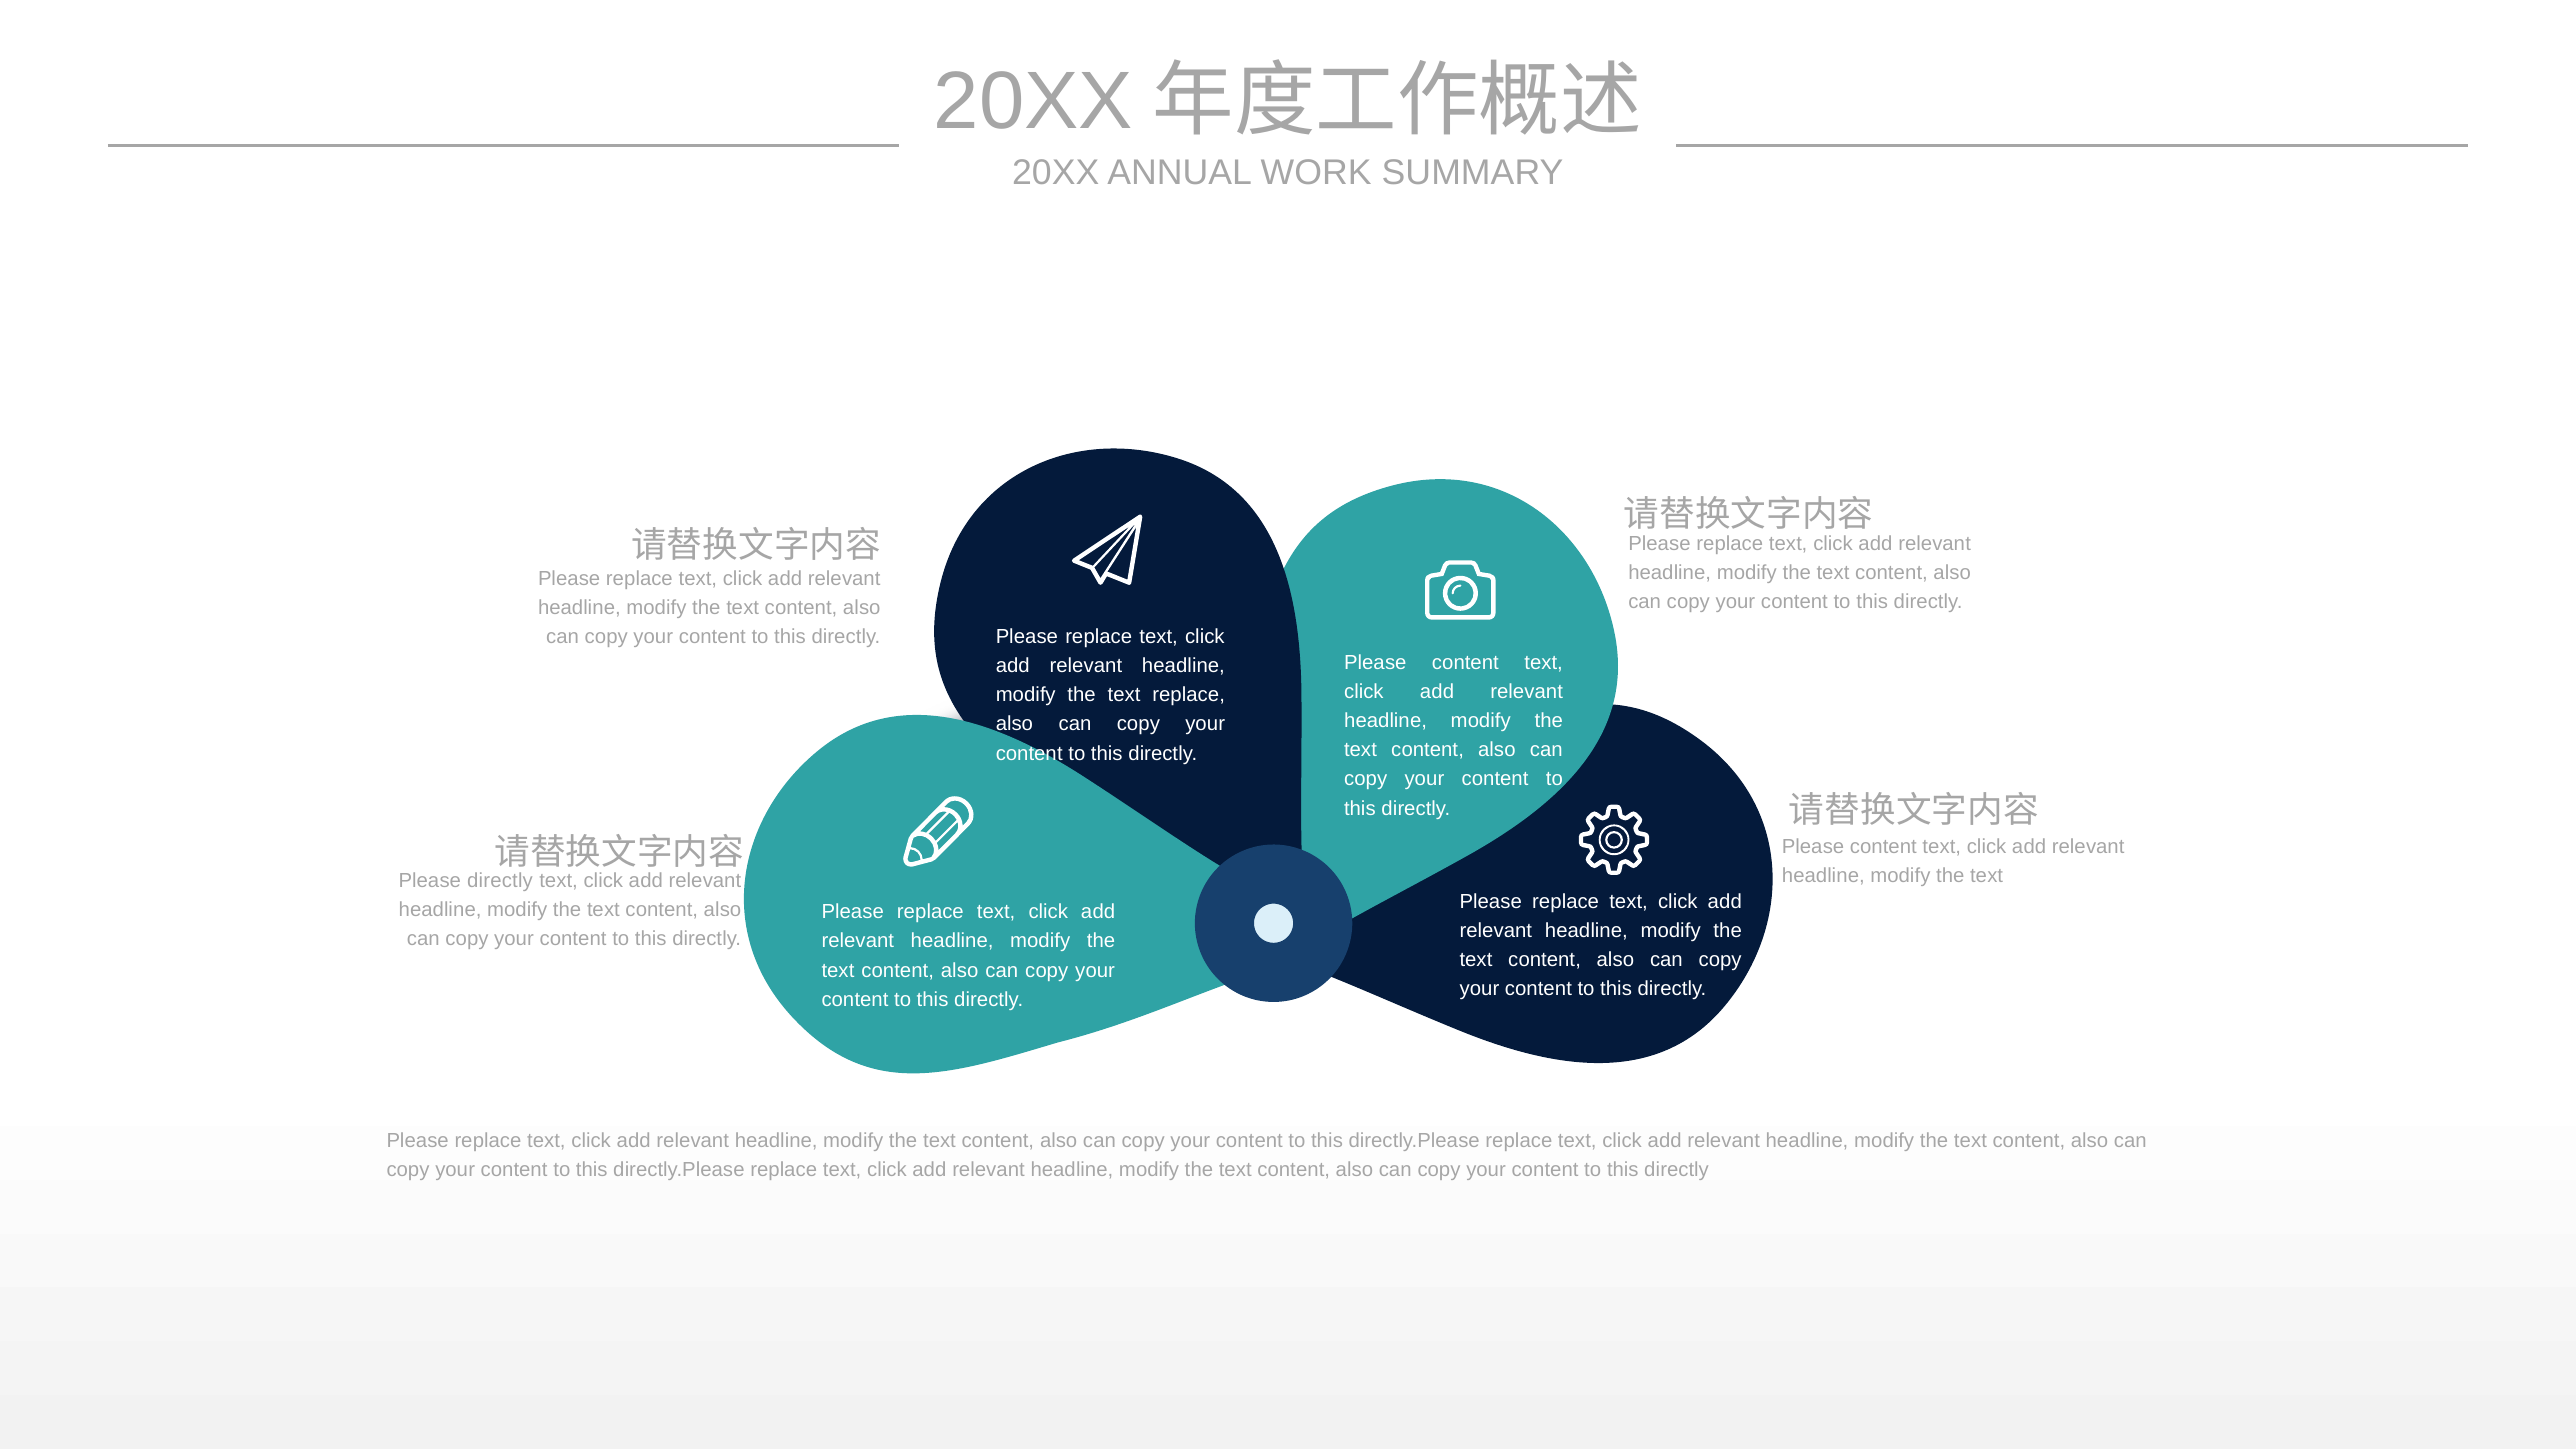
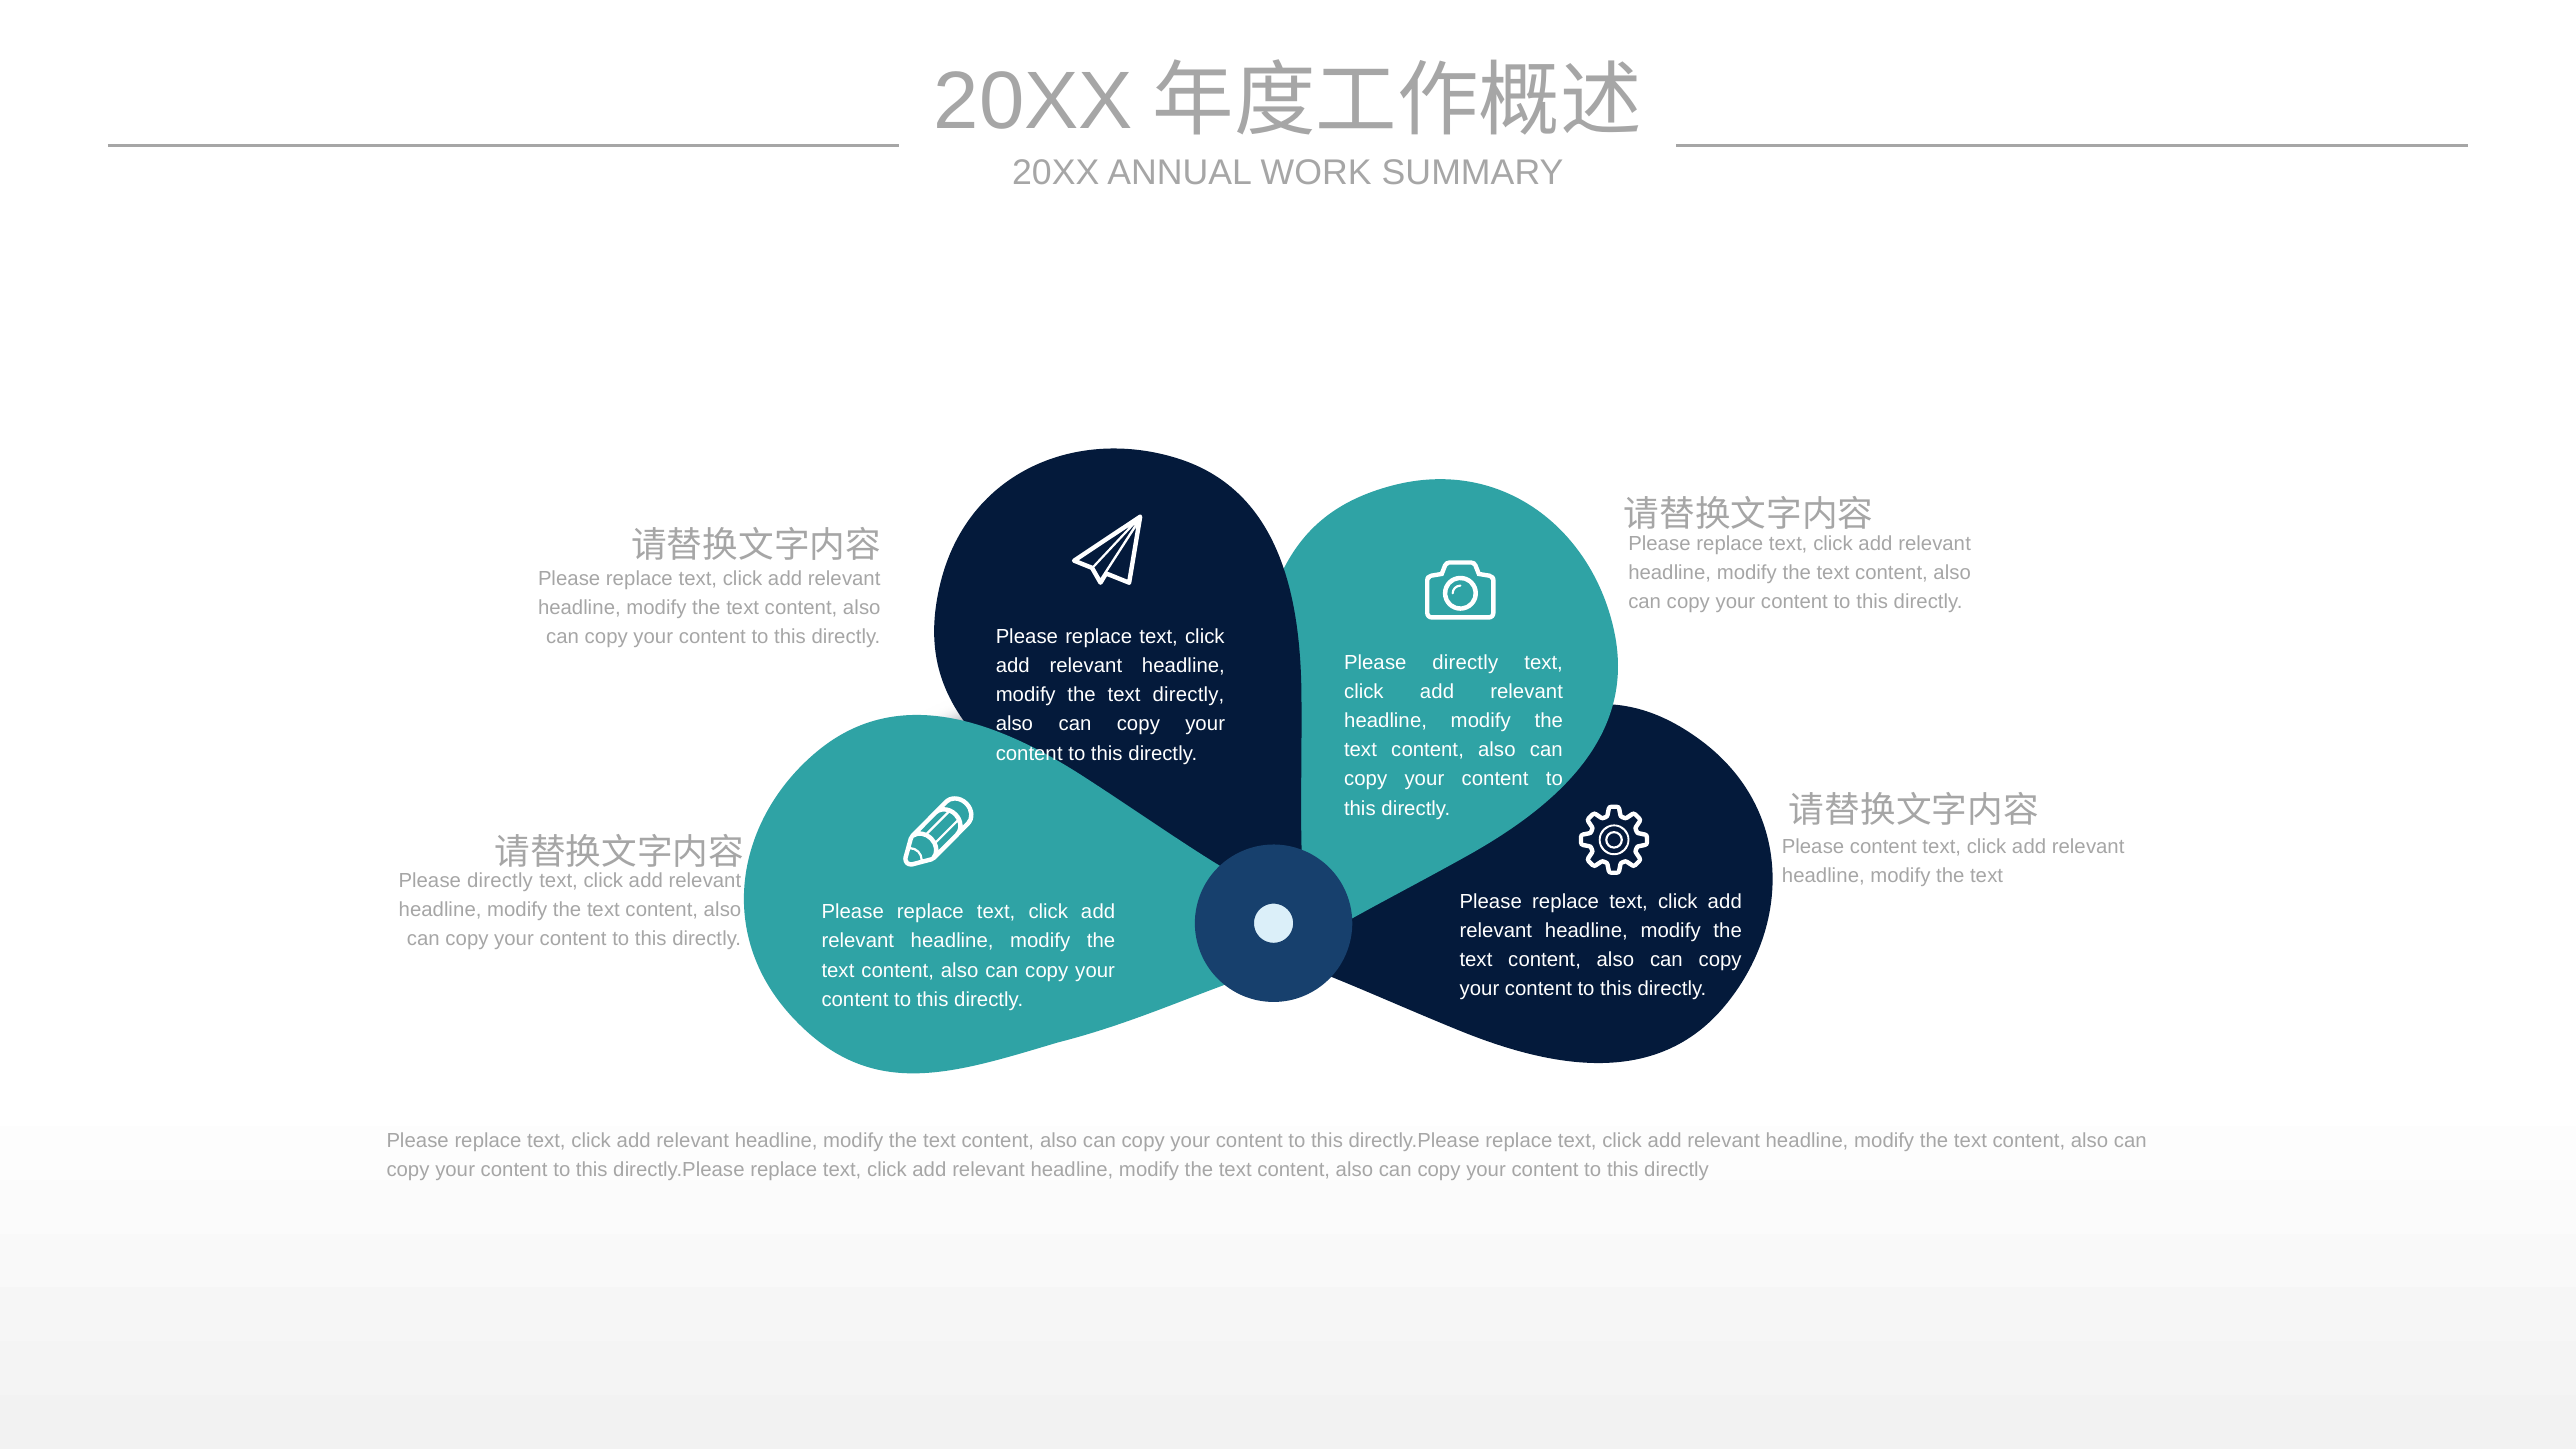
content: content -> directly (1465, 662)
text replace: replace -> directly (1189, 695)
